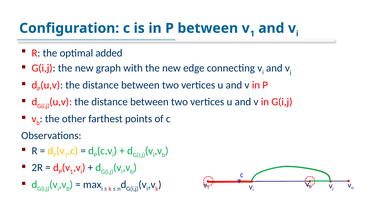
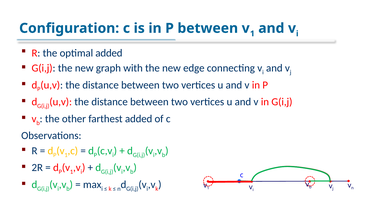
farthest points: points -> added (139, 119)
